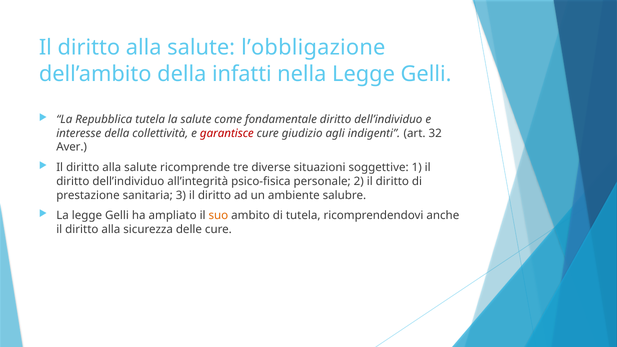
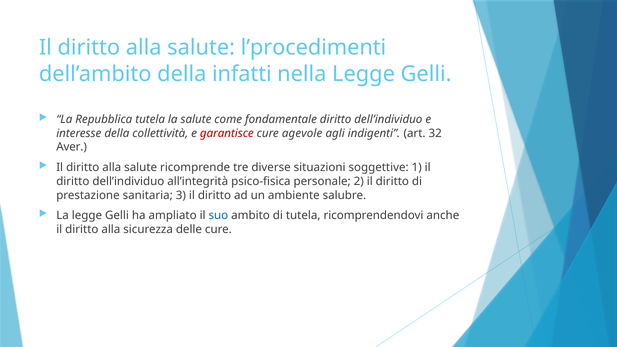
l’obbligazione: l’obbligazione -> l’procedimenti (313, 48)
giudizio: giudizio -> agevole (302, 133)
suo colour: orange -> blue (218, 216)
